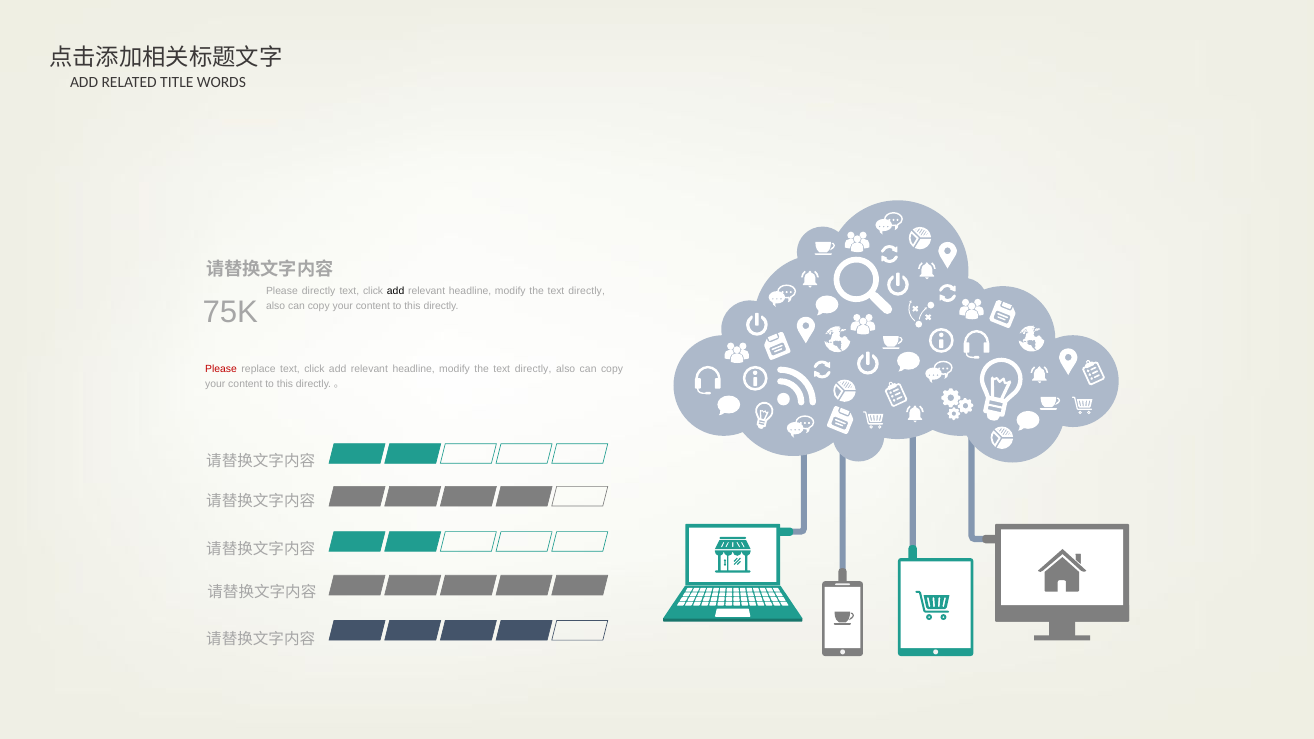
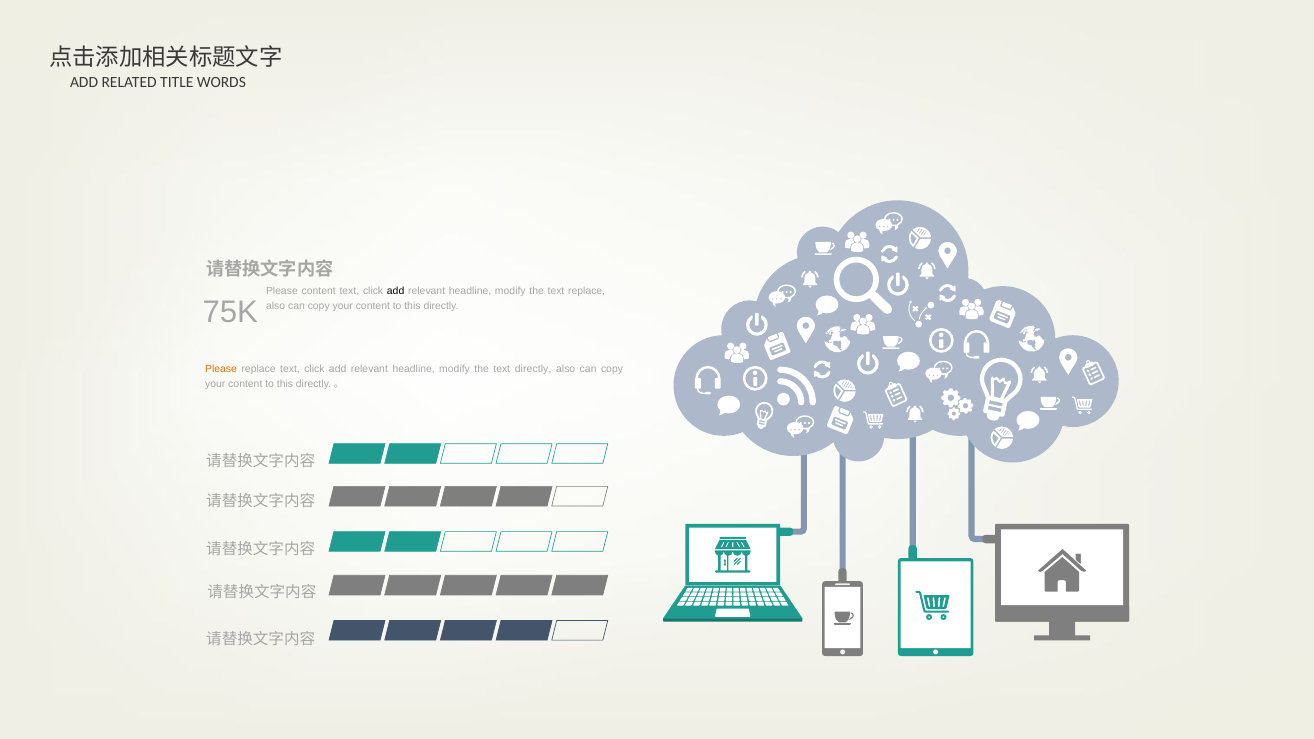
Please directly: directly -> content (319, 292)
directly: directly -> replace (587, 292)
Please colour: red -> orange (221, 369)
